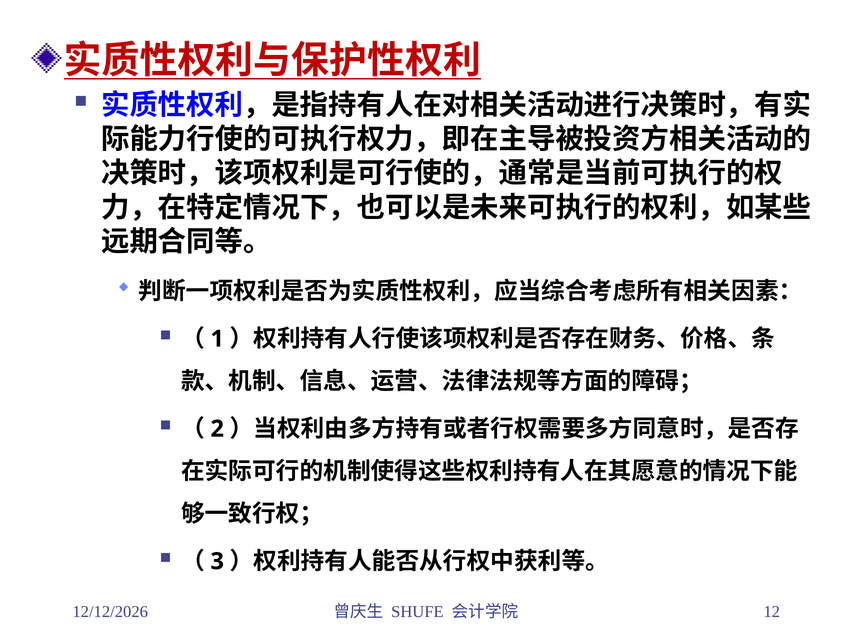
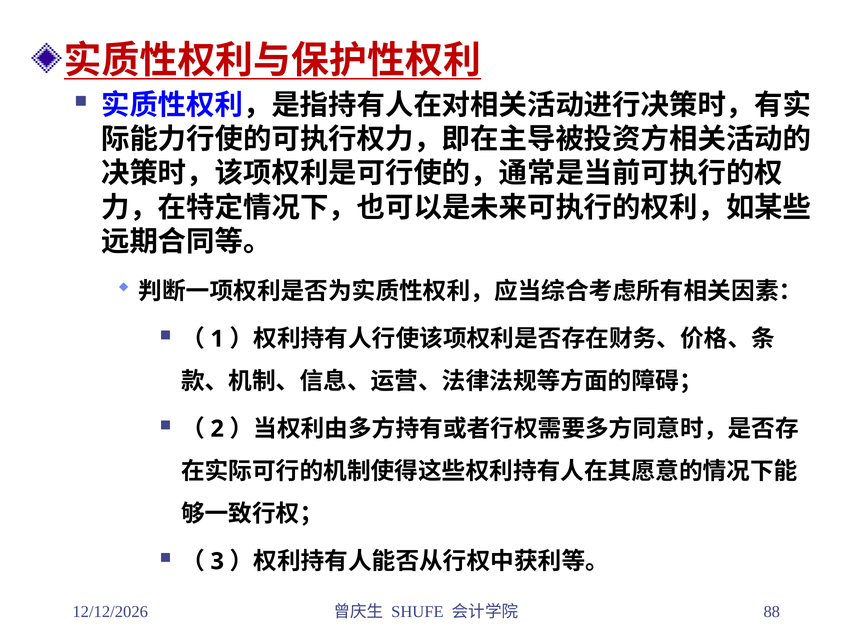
12: 12 -> 88 (772, 612)
